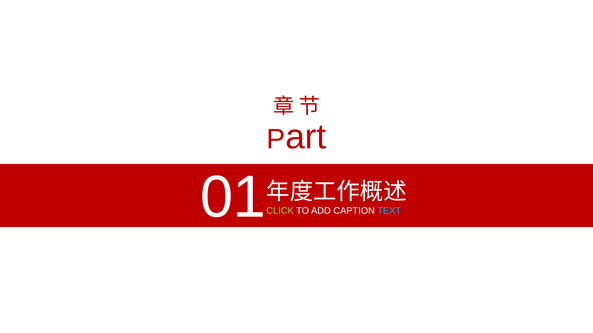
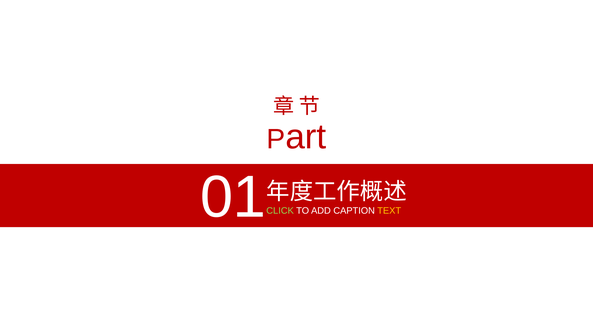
TEXT colour: light blue -> yellow (389, 211)
